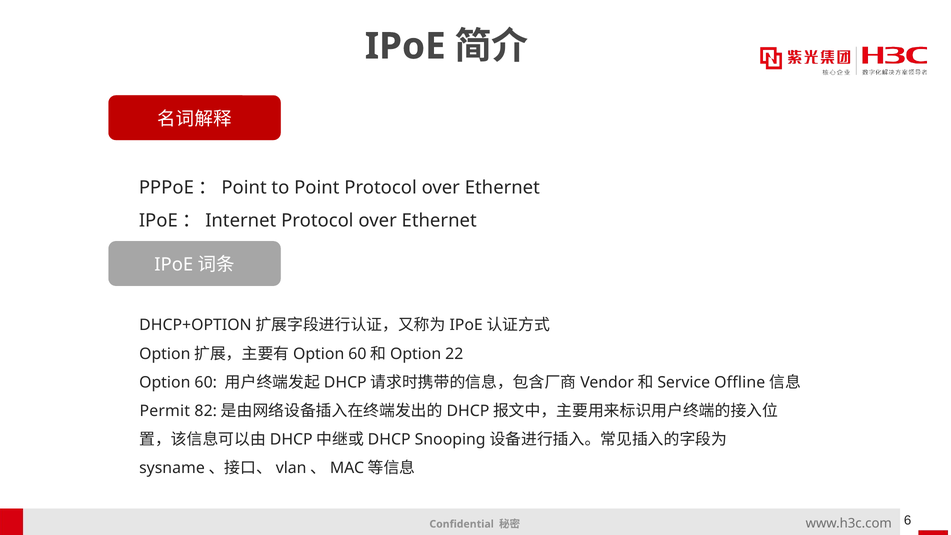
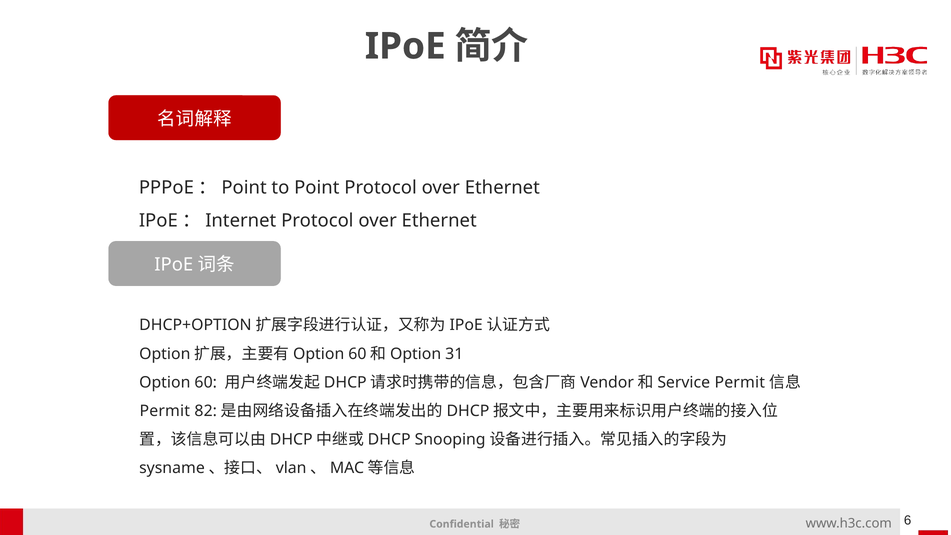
22: 22 -> 31 (454, 354)
Offline: Offline -> Permit (740, 382)
